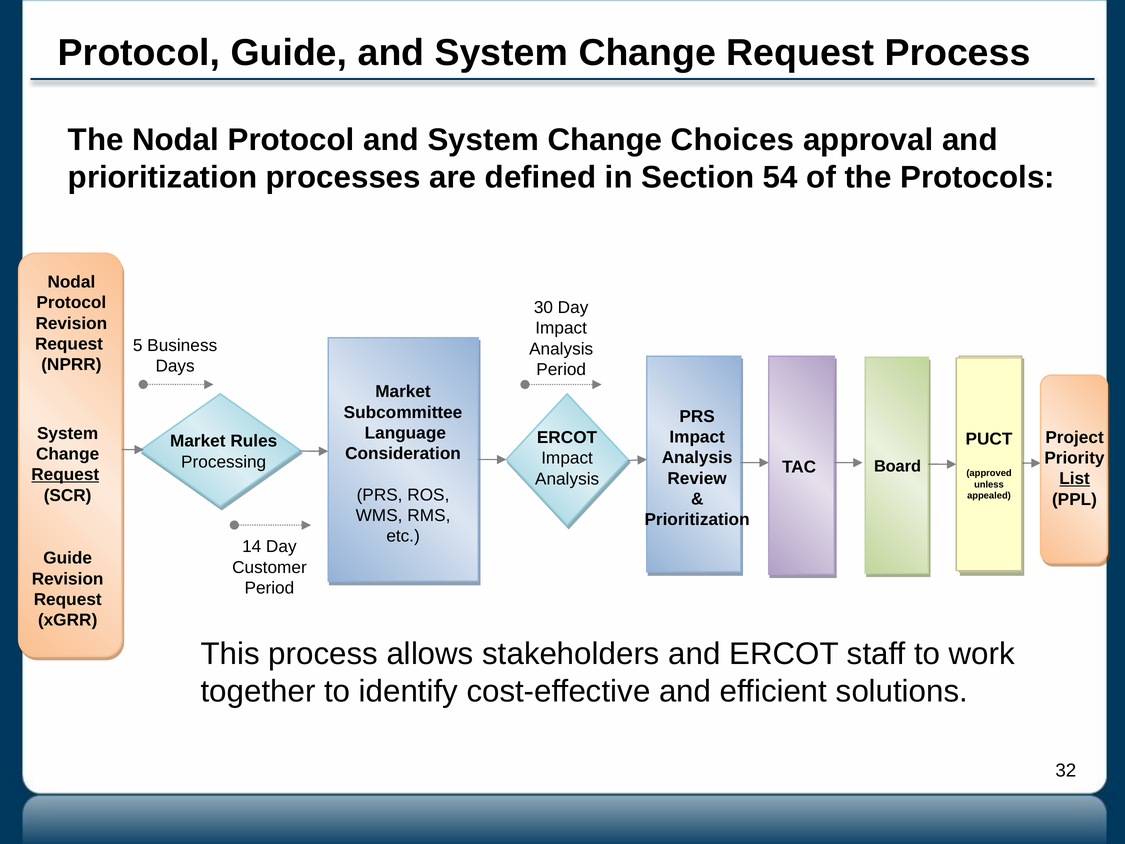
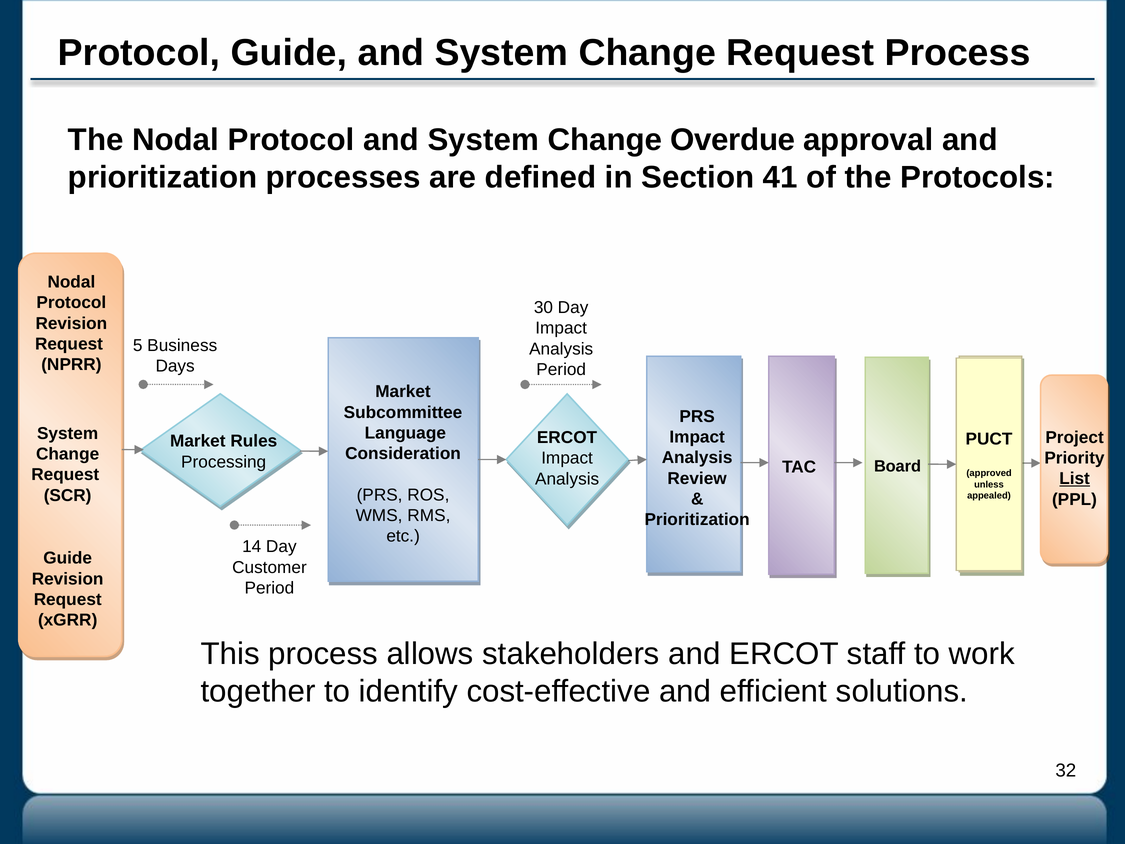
Choices: Choices -> Overdue (733, 140)
54: 54 -> 41 (780, 177)
Request underline: present -> none (65, 475)
